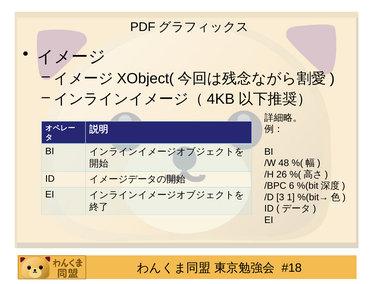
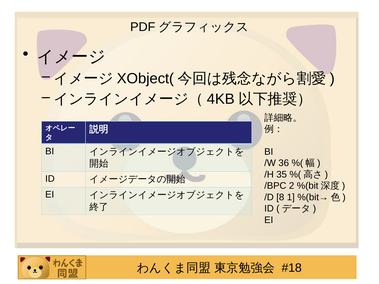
48: 48 -> 36 (284, 163)
26: 26 -> 35 (282, 175)
6: 6 -> 2 (292, 186)
3: 3 -> 8 (280, 197)
